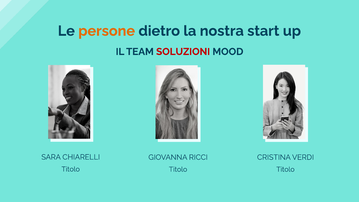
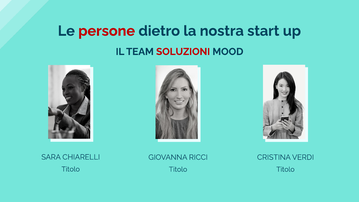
persone colour: orange -> red (107, 31)
